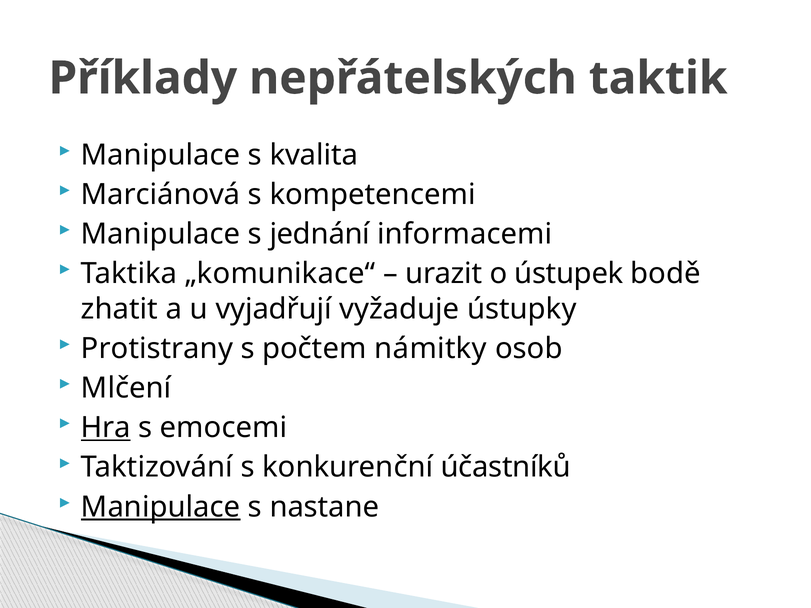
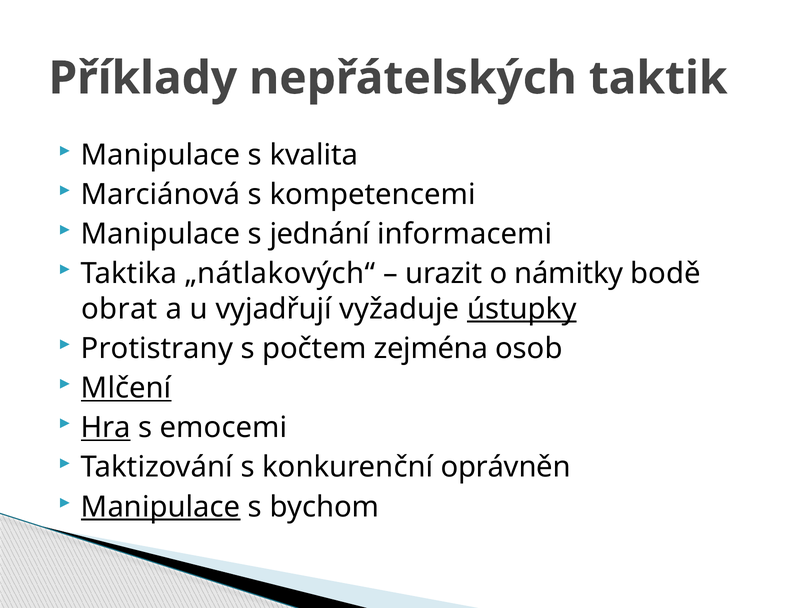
„komunikace“: „komunikace“ -> „nátlakových“ (280, 274)
ústupek: ústupek -> námitky (569, 274)
zhatit: zhatit -> obrat (119, 309)
ústupky underline: none -> present (522, 309)
námitky: námitky -> zejména (431, 349)
Mlčení underline: none -> present (126, 388)
účastníků: účastníků -> oprávněn (506, 467)
nastane: nastane -> bychom (324, 507)
